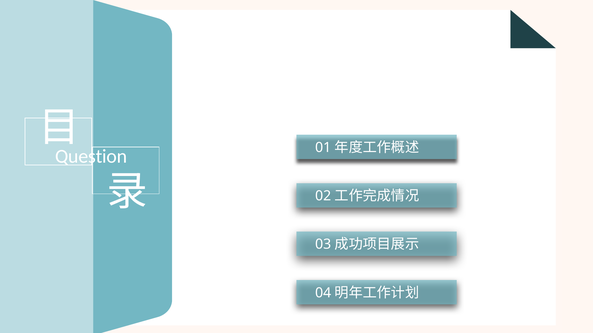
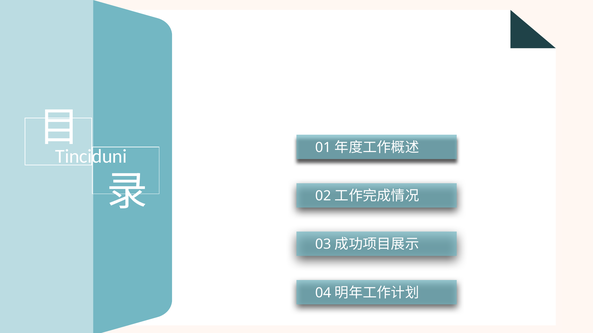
Question: Question -> Tinciduni (91, 157)
